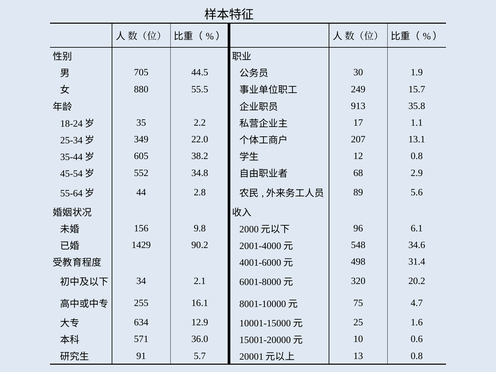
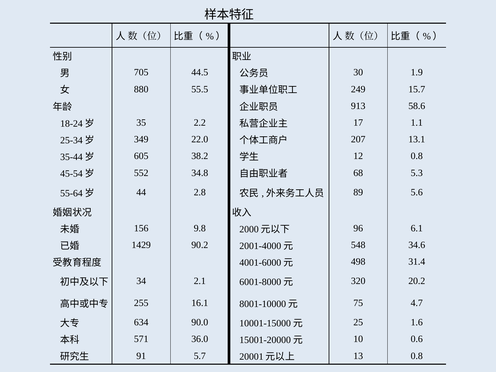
35.8: 35.8 -> 58.6 (417, 106)
2.9: 2.9 -> 5.3 (417, 173)
12.9: 12.9 -> 90.0 (200, 322)
